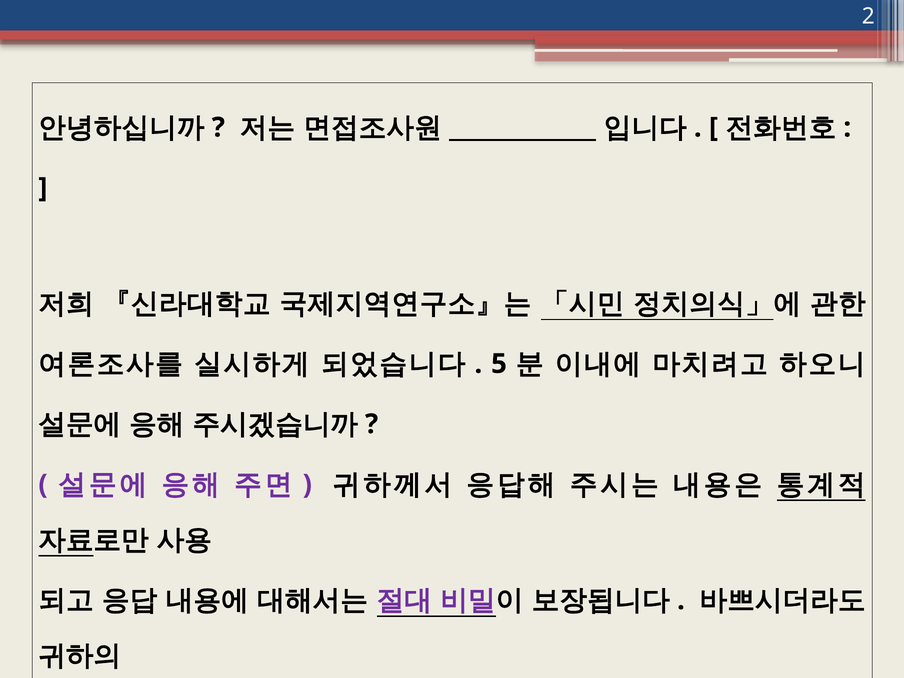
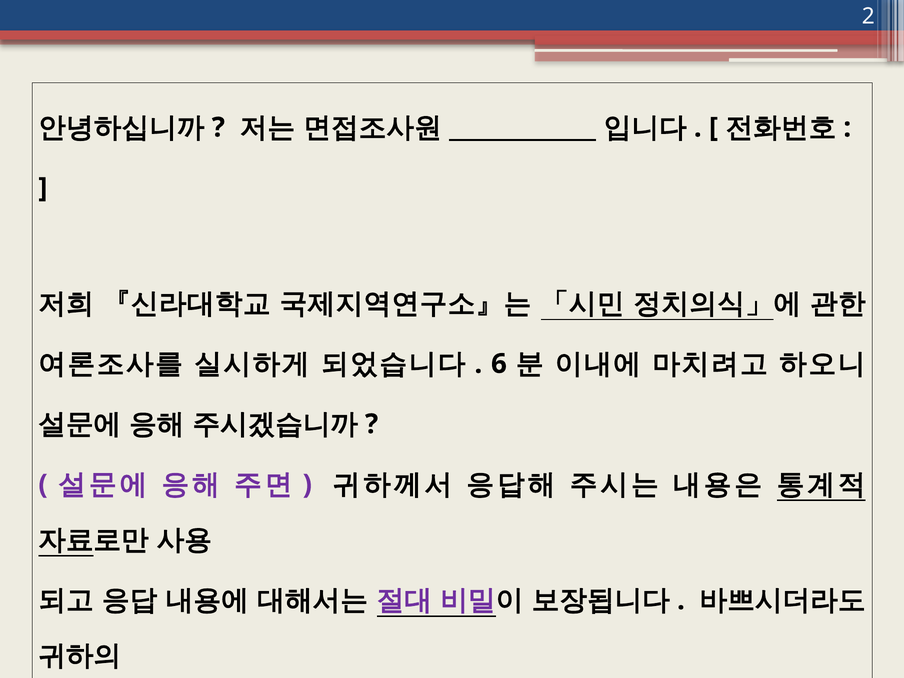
5: 5 -> 6 (499, 364)
